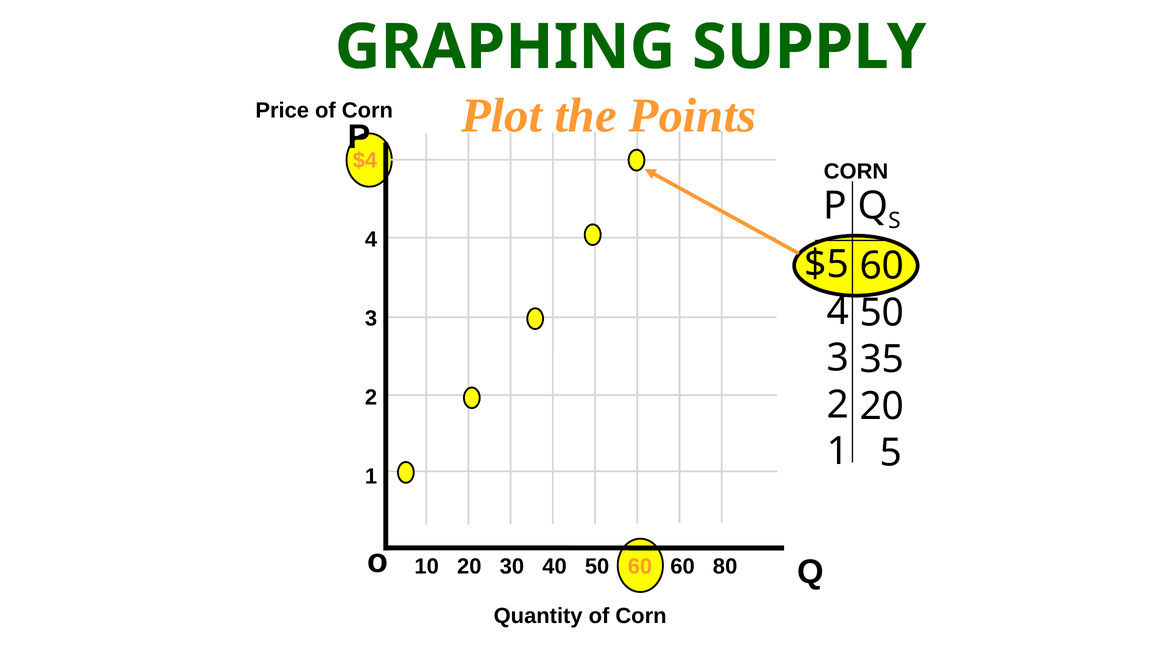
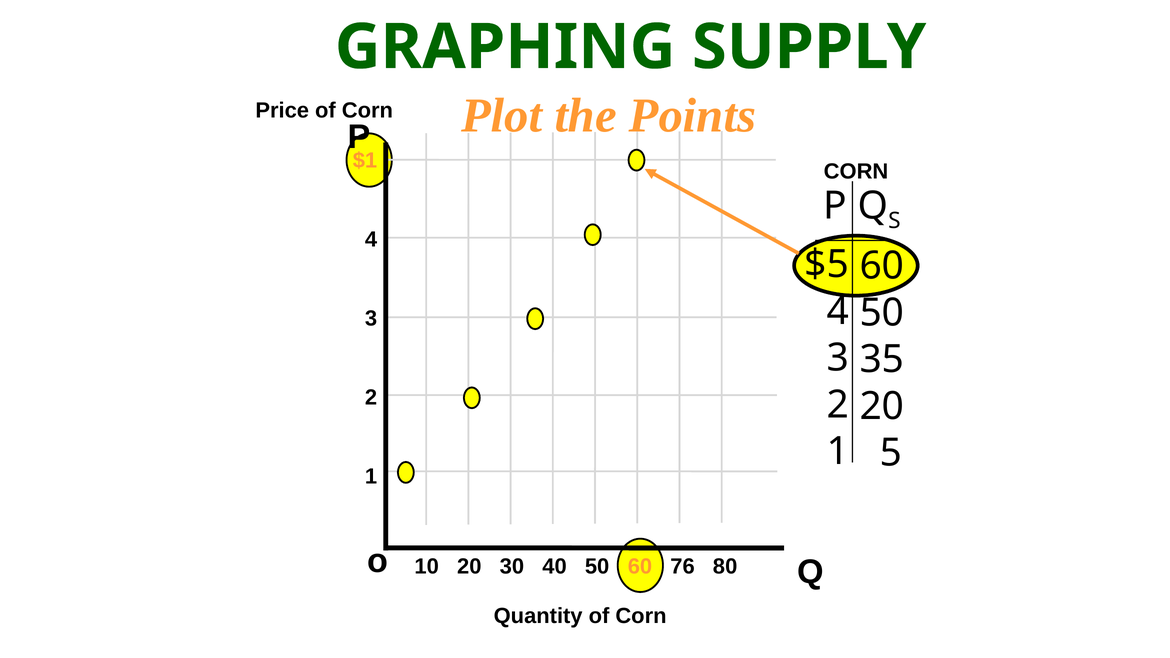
$4: $4 -> $1 (365, 161)
60 60: 60 -> 76 (683, 567)
